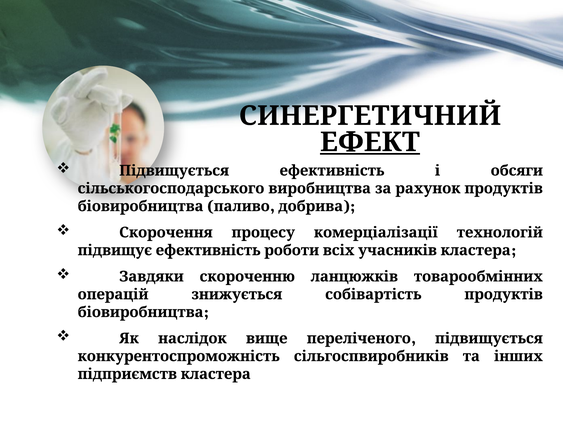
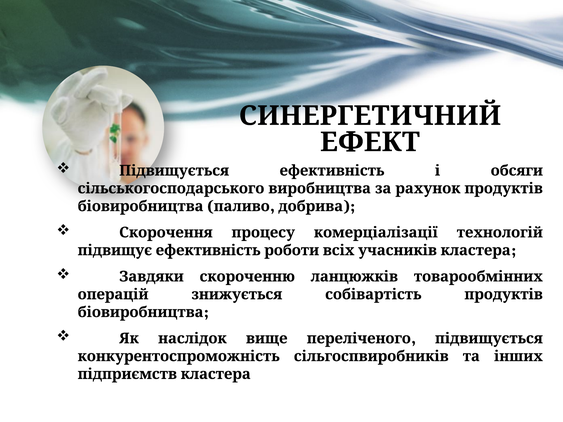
ЕФЕКТ underline: present -> none (370, 142)
